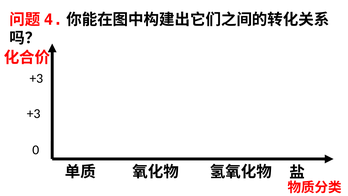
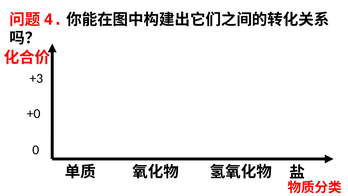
+3: +3 -> +0 (34, 113)
